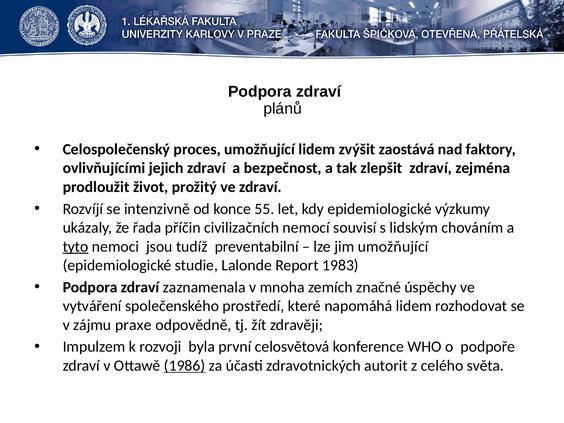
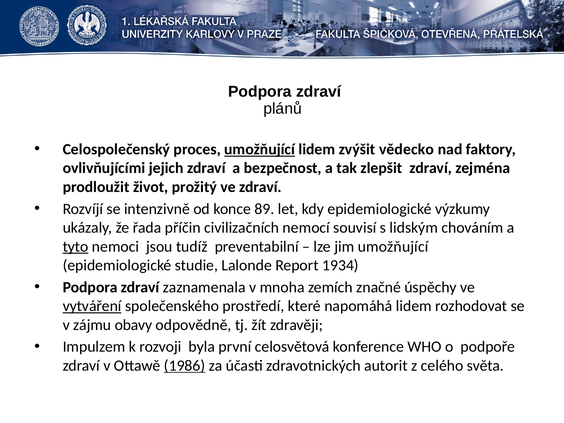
umožňující underline: none -> present (260, 149)
zaostává: zaostává -> vědecko (407, 149)
55: 55 -> 89 (264, 209)
1983: 1983 -> 1934 (340, 265)
vytváření underline: none -> present (92, 306)
praxe: praxe -> obavy (133, 325)
